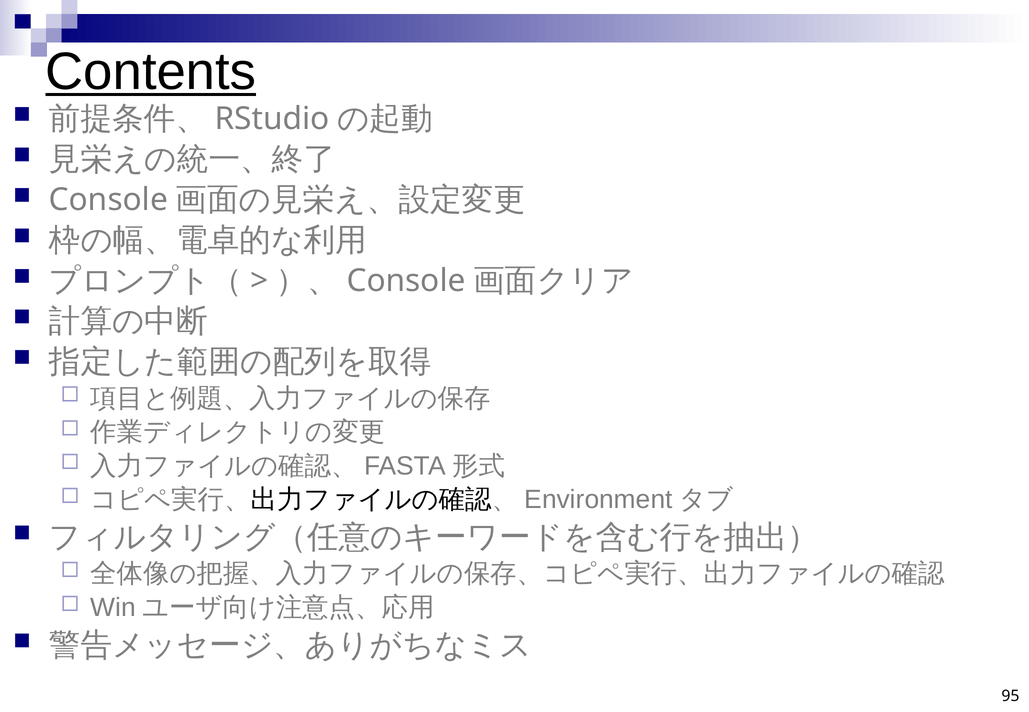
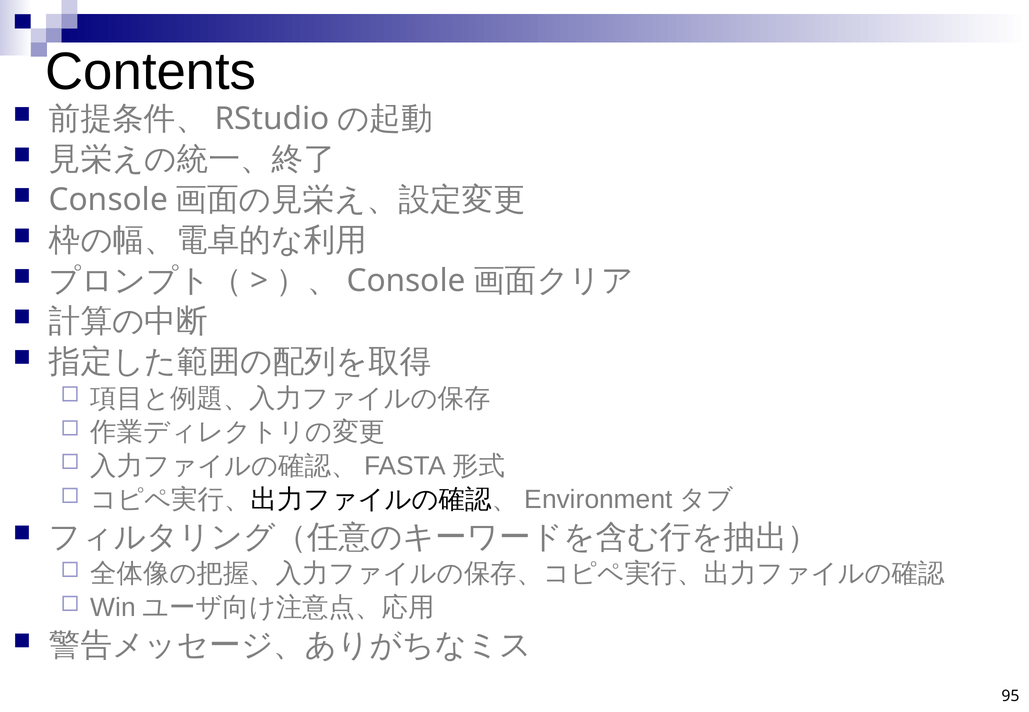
Contents underline: present -> none (151, 72)
